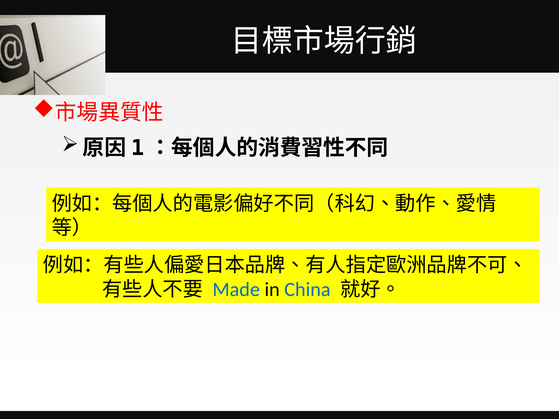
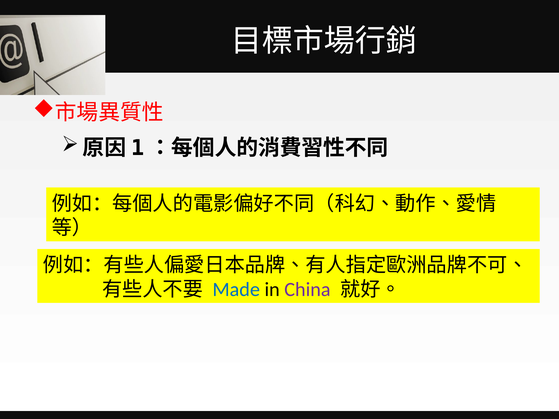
China colour: blue -> purple (307, 290)
